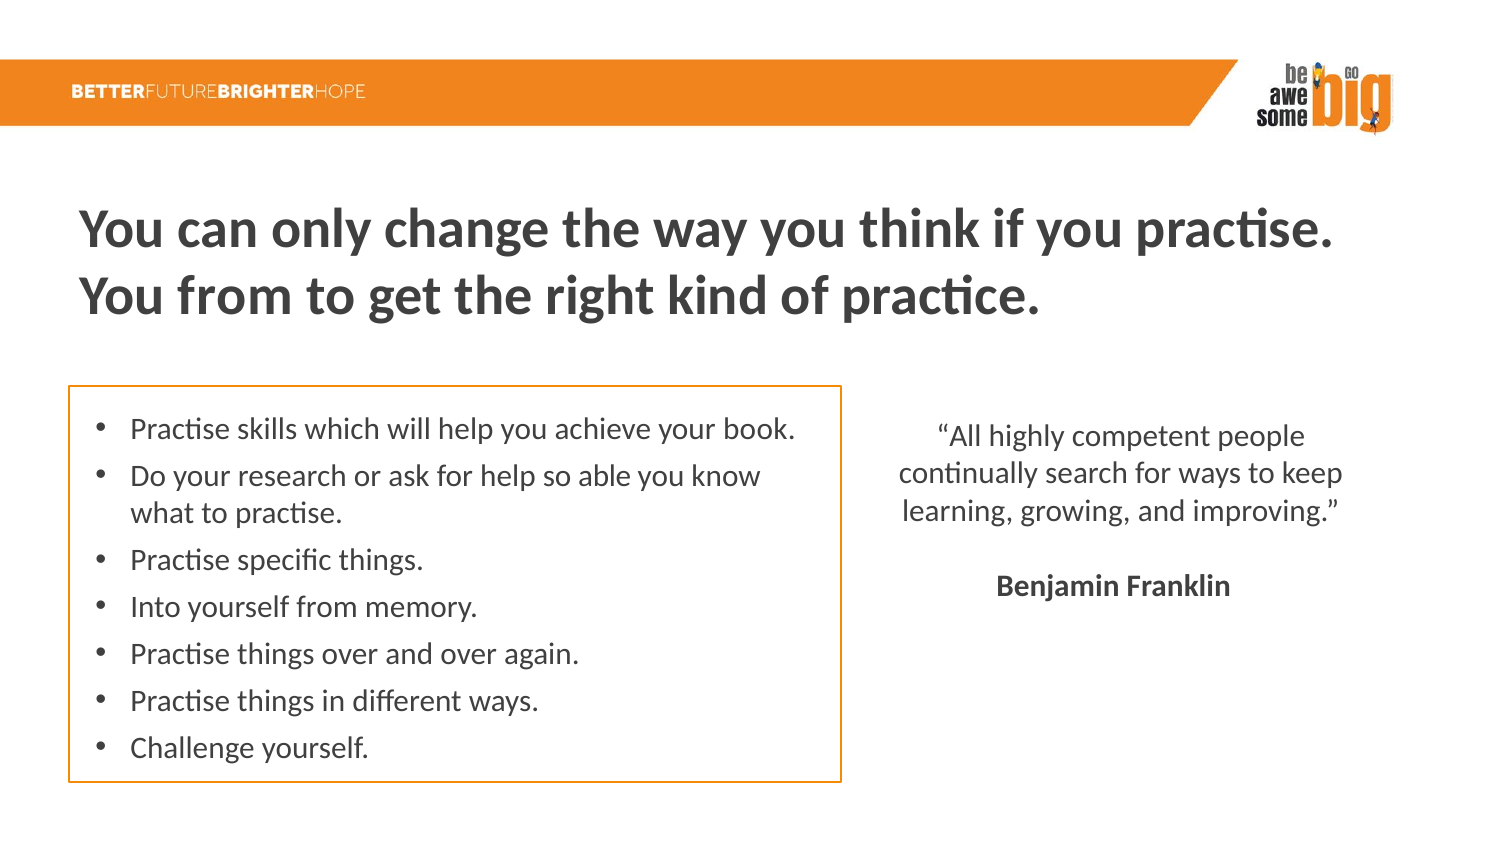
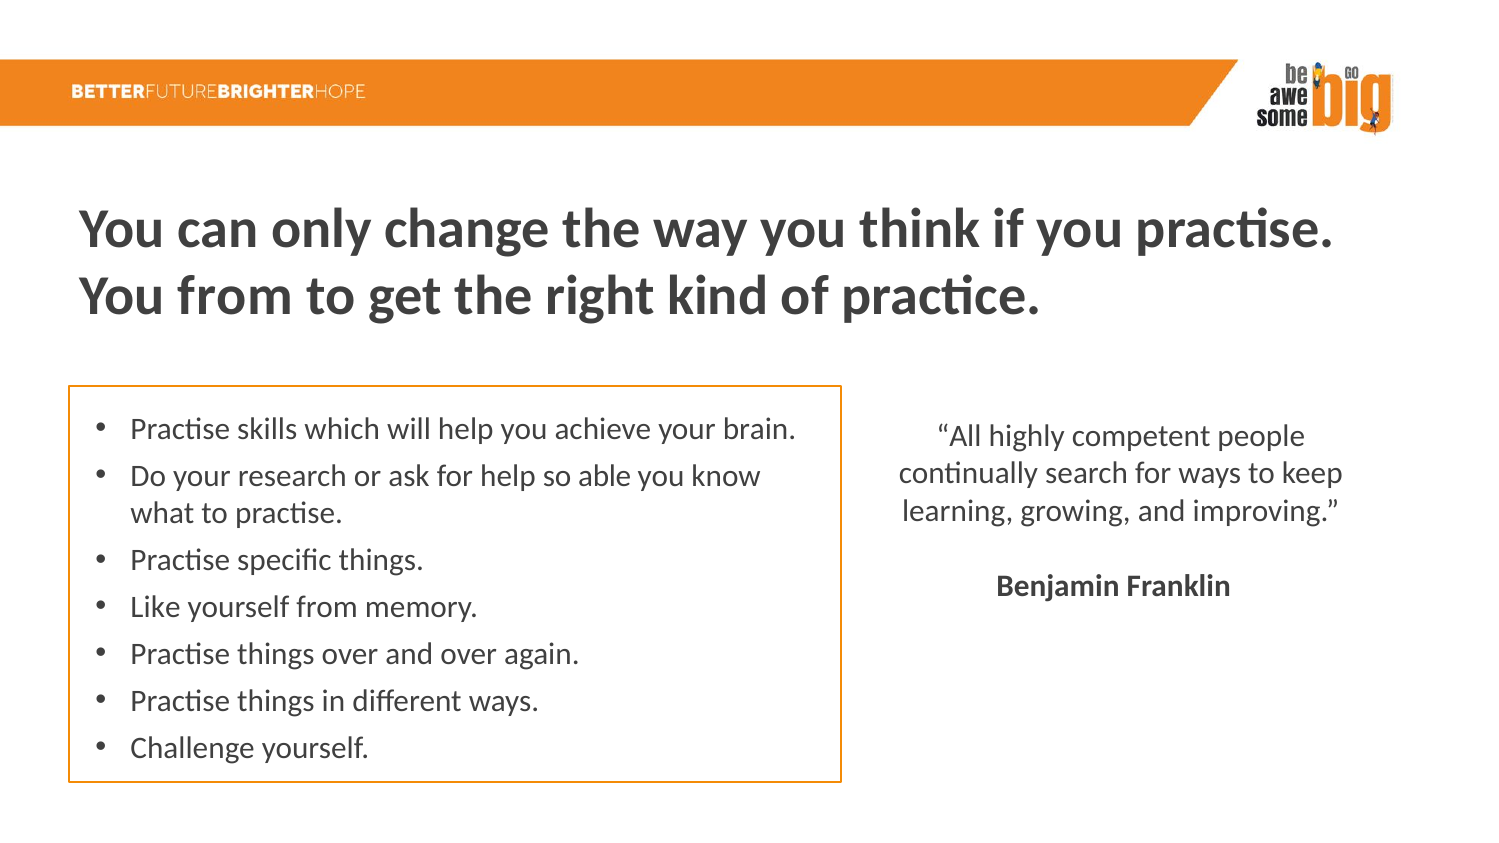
book: book -> brain (760, 429)
Into: Into -> Like (156, 608)
